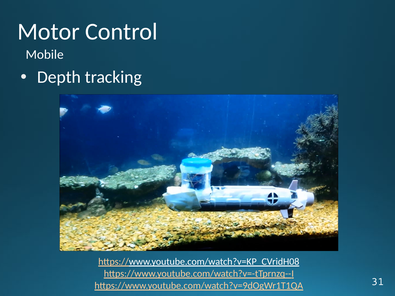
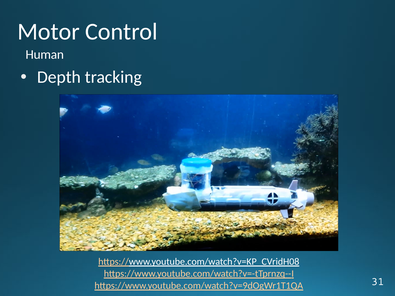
Mobile: Mobile -> Human (45, 54)
